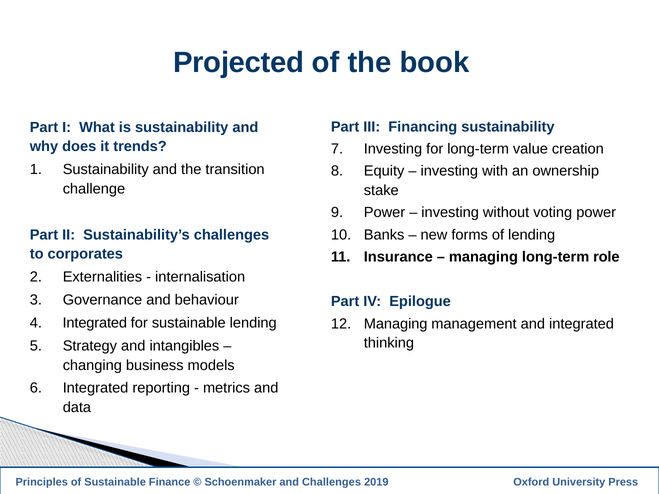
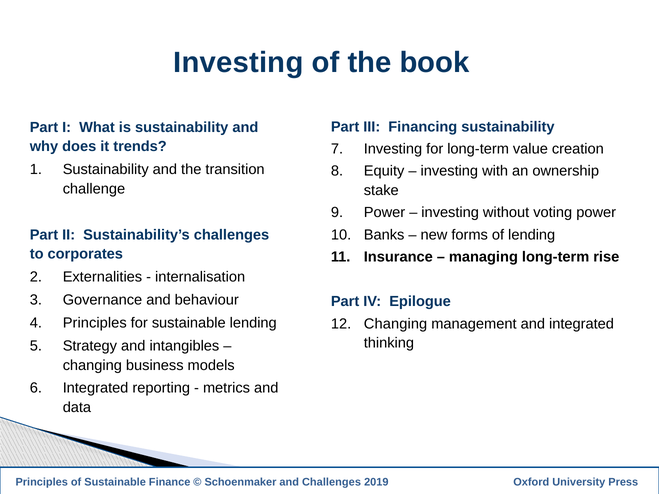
Projected: Projected -> Investing (238, 62)
role: role -> rise (606, 257)
Integrated: Integrated -> Principles (95, 323)
Managing: Managing -> Changing (396, 324)
